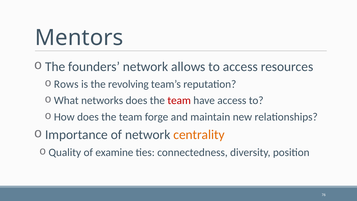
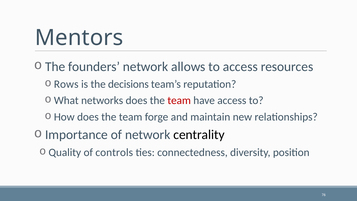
revolving: revolving -> decisions (128, 84)
centrality colour: orange -> black (199, 135)
examine: examine -> controls (114, 152)
